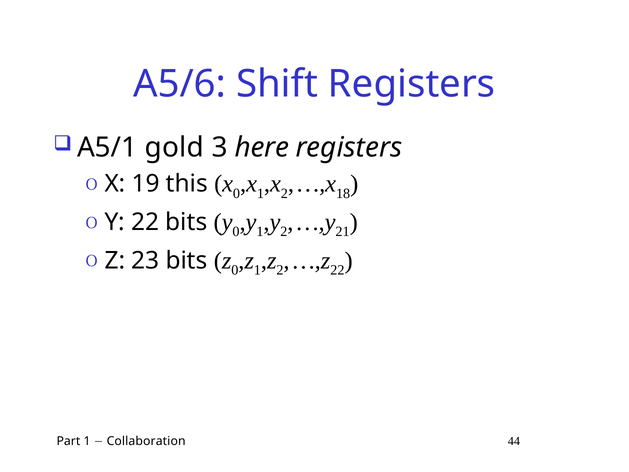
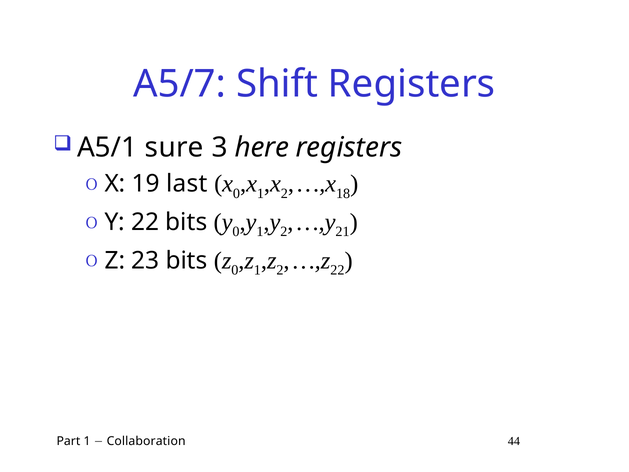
A5/6: A5/6 -> A5/7 (180, 84)
gold: gold -> sure (174, 148)
this: this -> last (187, 184)
